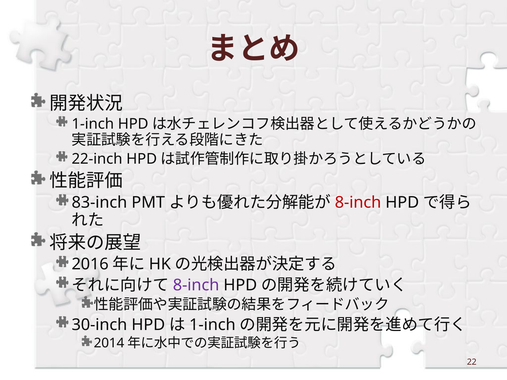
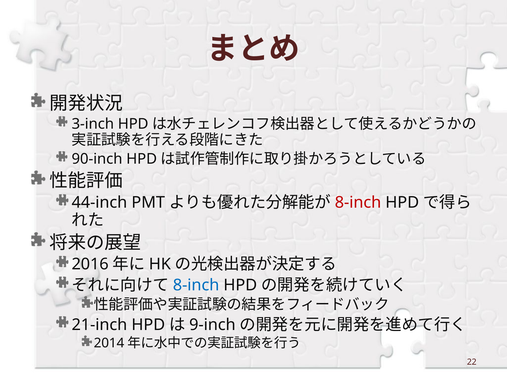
1-inch: 1-inch -> 3-inch (93, 124)
22-inch: 22-inch -> 90-inch (97, 159)
83-inch: 83-inch -> 44-inch (99, 203)
8-inch colour: purple -> blue (196, 285)
30-inch: 30-inch -> 21-inch (99, 325)
1-inch: 1-inch -> 9-inch (212, 325)
